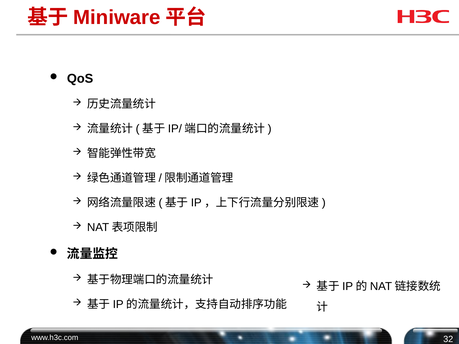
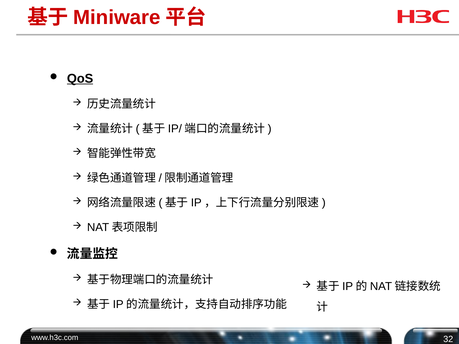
QoS underline: none -> present (80, 79)
